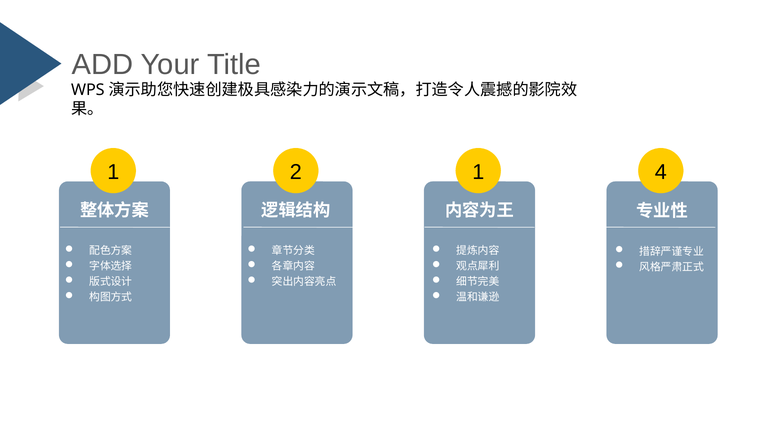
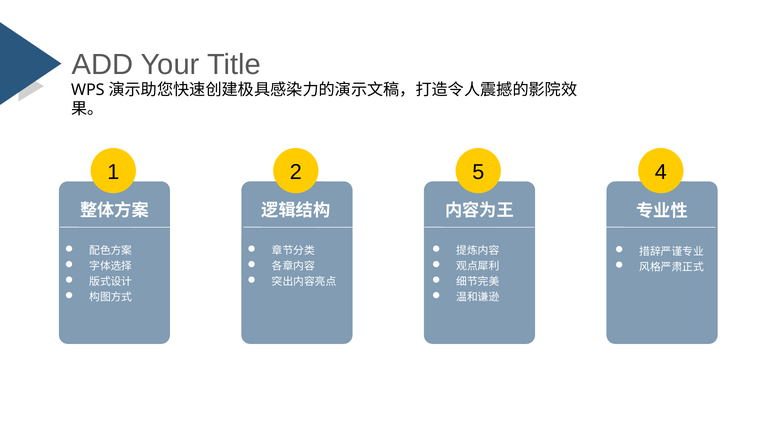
2 1: 1 -> 5 (478, 172)
